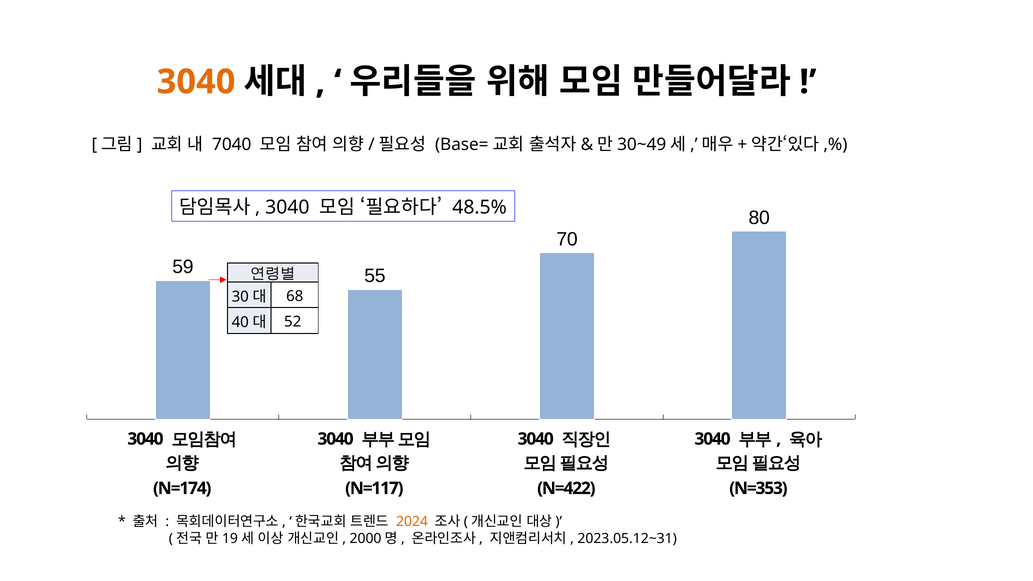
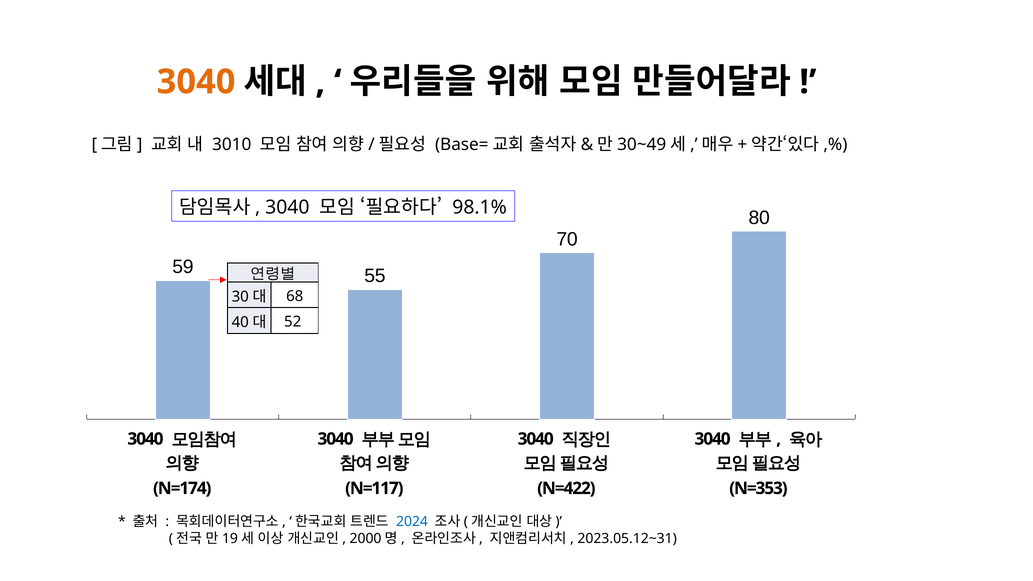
7040: 7040 -> 3010 (232, 145)
48.5%: 48.5% -> 98.1% (480, 207)
2024 colour: orange -> blue (412, 522)
